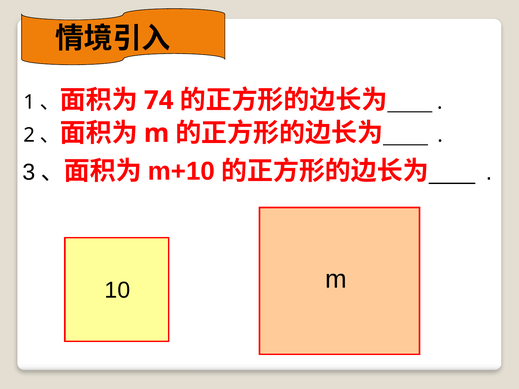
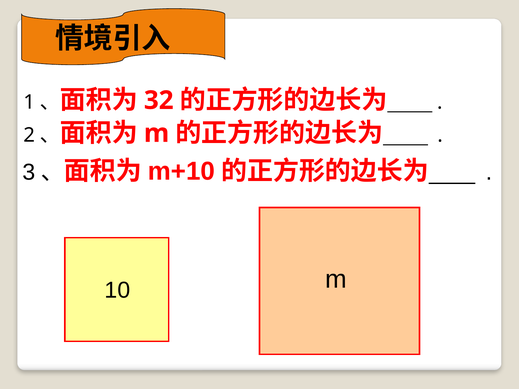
74: 74 -> 32 (159, 100)
